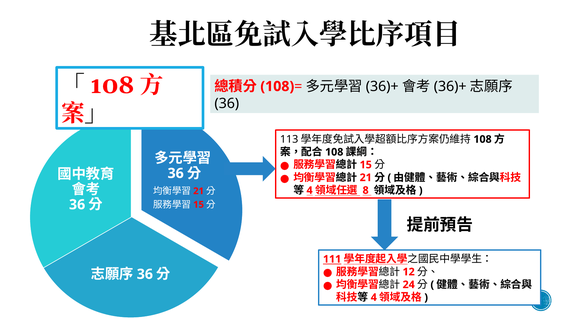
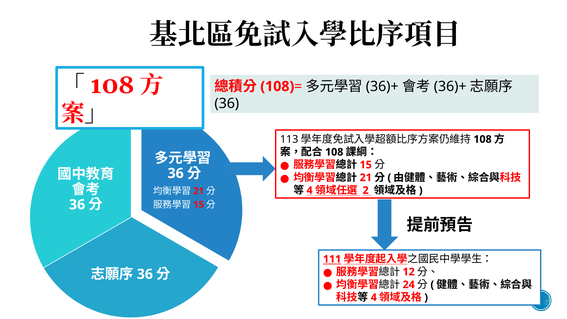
8: 8 -> 2 (366, 190)
